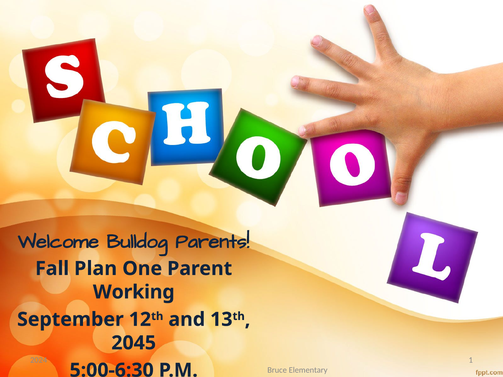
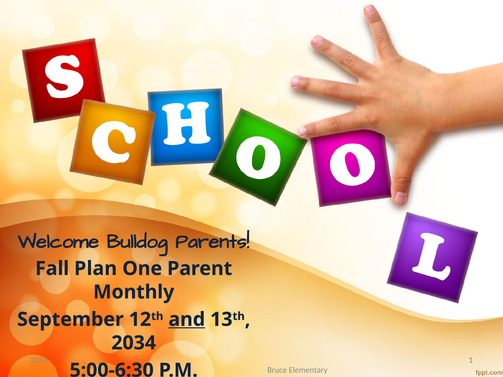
Working: Working -> Monthly (134, 292)
and underline: none -> present (187, 320)
2045: 2045 -> 2034 (134, 343)
